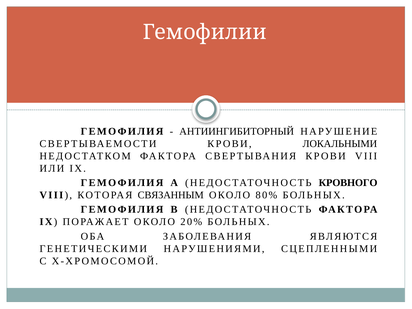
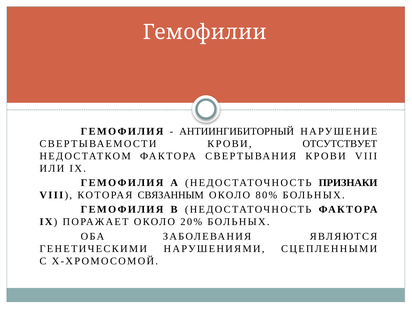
ЛОКАЛЬНЫМИ: ЛОКАЛЬНЫМИ -> ОТСУТСТВУЕТ (340, 144)
КРОВНОГО: КРОВНОГО -> ПРИЗНАКИ (348, 183)
